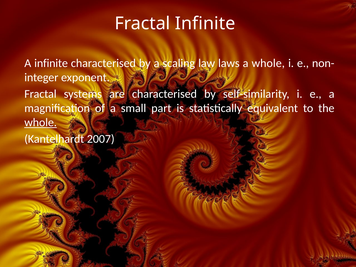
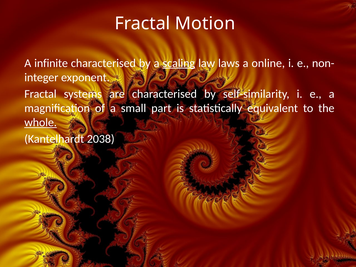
Fractal Infinite: Infinite -> Motion (205, 23)
scaling underline: none -> present (179, 63)
a whole: whole -> online (268, 63)
2007: 2007 -> 2038 (101, 139)
